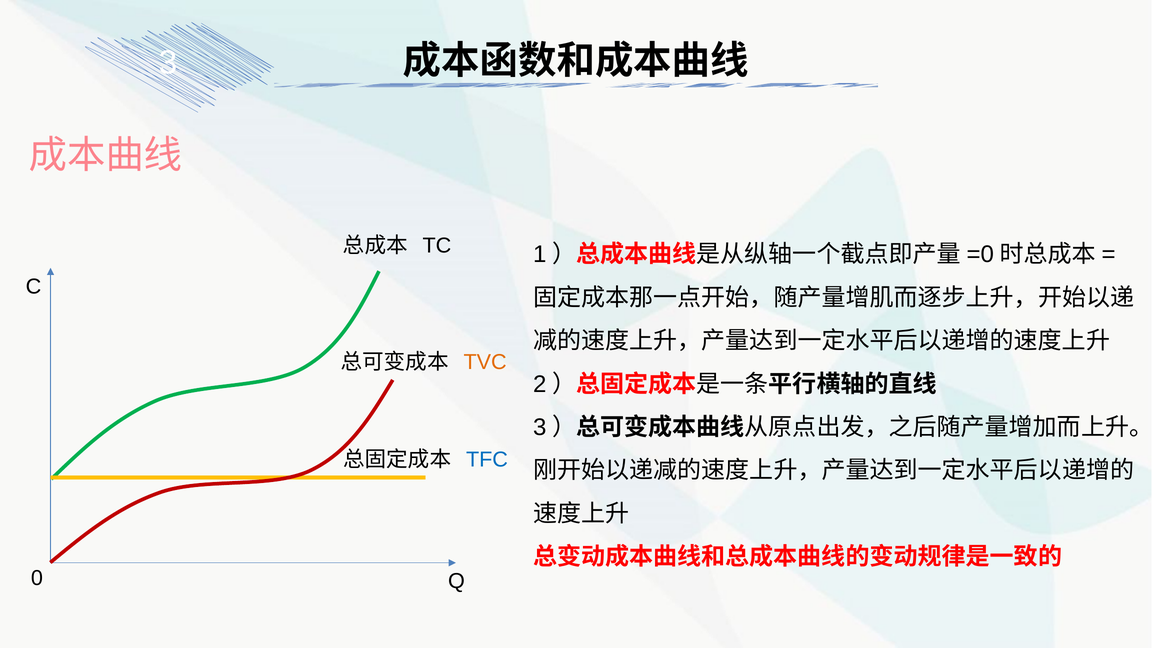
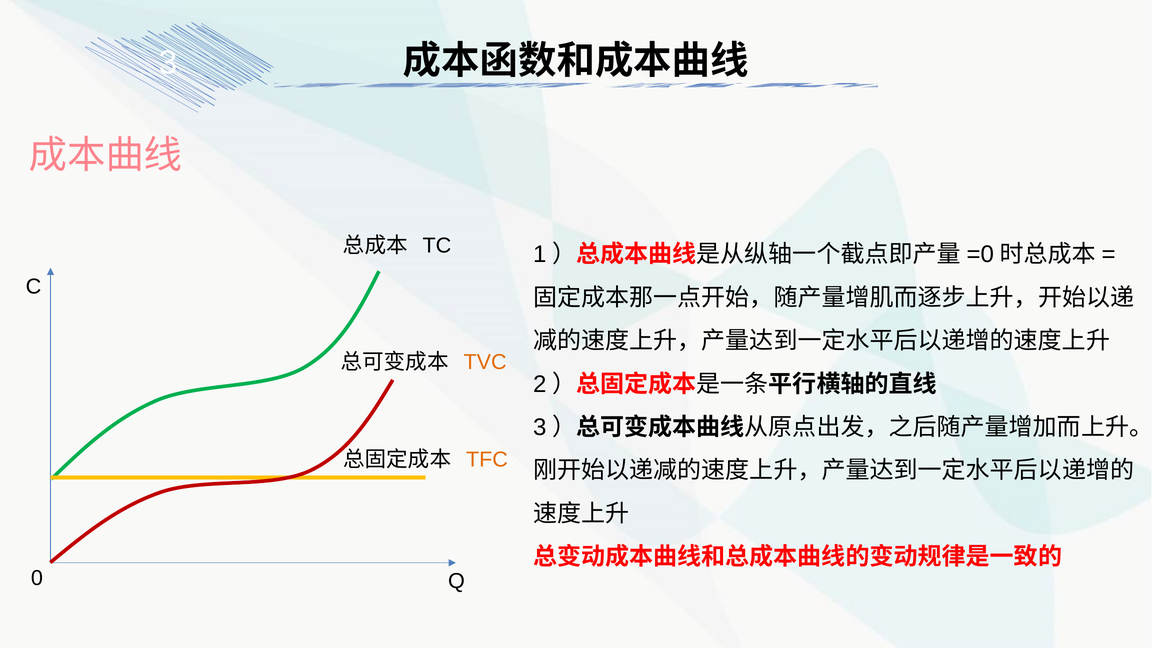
TFC colour: blue -> orange (487, 459)
